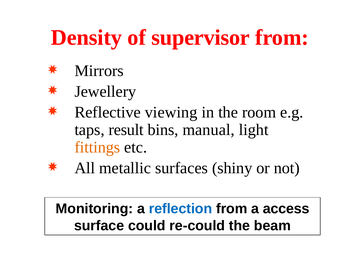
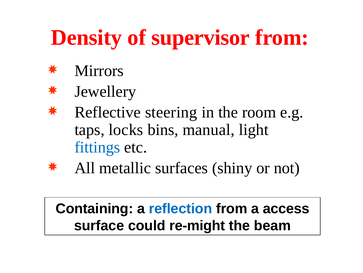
viewing: viewing -> steering (171, 112)
result: result -> locks (126, 129)
fittings colour: orange -> blue (97, 147)
Monitoring: Monitoring -> Containing (94, 208)
re-could: re-could -> re-might (197, 225)
